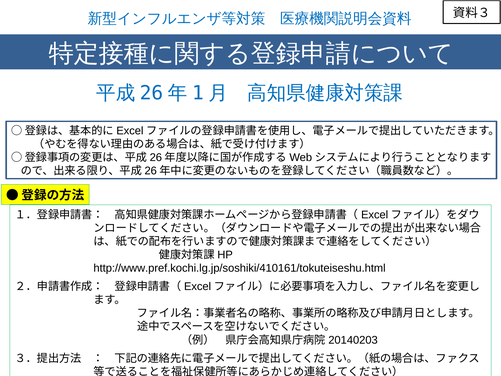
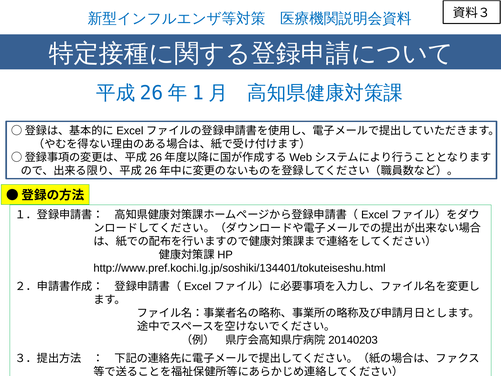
http://www.pref.kochi.lg.jp/soshiki/410161/tokuteiseshu.html: http://www.pref.kochi.lg.jp/soshiki/410161/tokuteiseshu.html -> http://www.pref.kochi.lg.jp/soshiki/134401/tokuteiseshu.html (240, 268)
